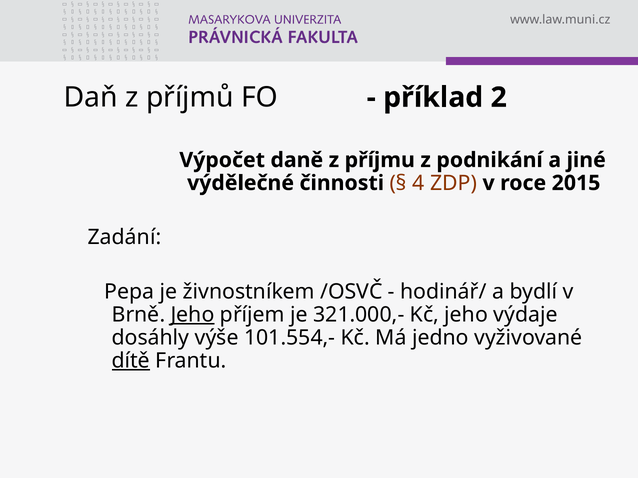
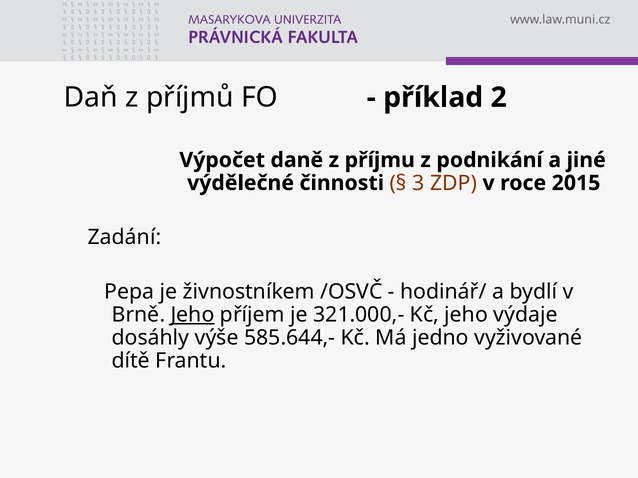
4: 4 -> 3 (418, 183)
101.554,-: 101.554,- -> 585.644,- (290, 338)
dítě underline: present -> none (131, 361)
